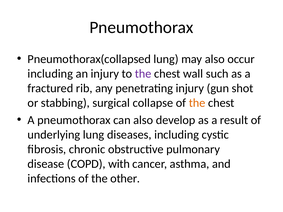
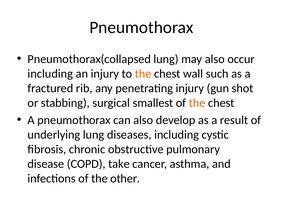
the colour: purple -> orange (143, 74)
collapse: collapse -> smallest (153, 103)
with: with -> take (119, 164)
